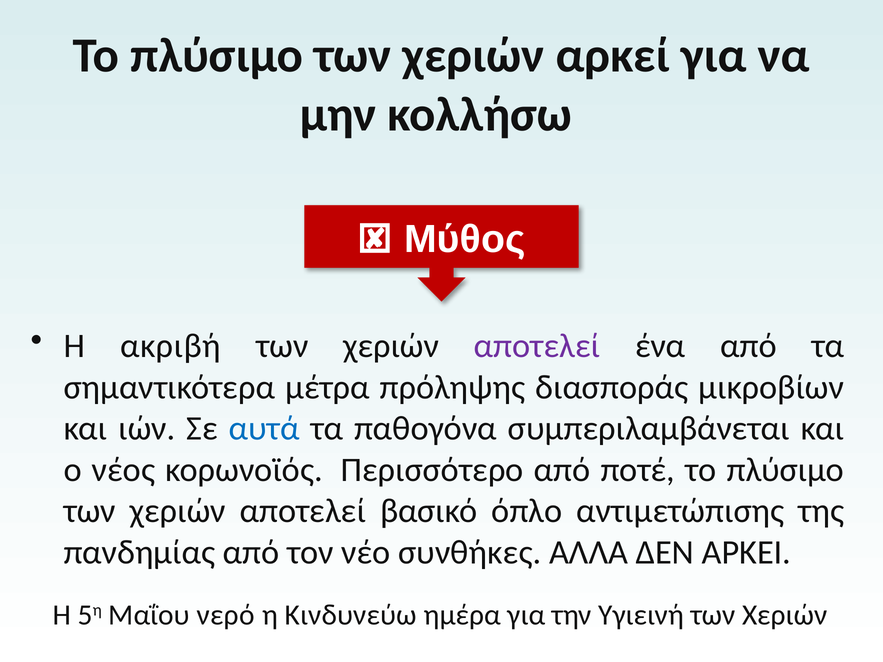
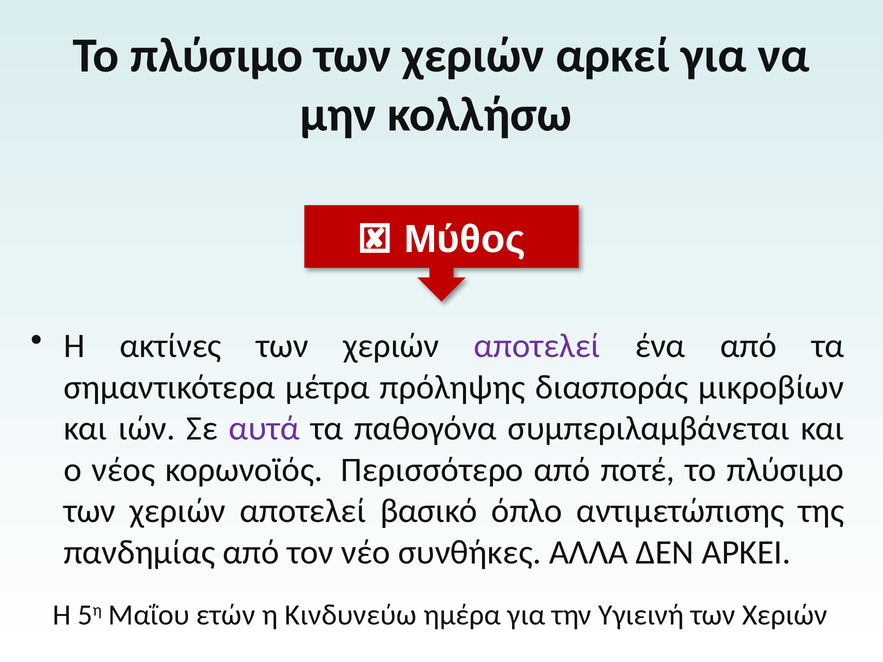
ακριβή: ακριβή -> ακτίνες (171, 346)
αυτά colour: blue -> purple (264, 429)
νερό: νερό -> ετών (226, 615)
